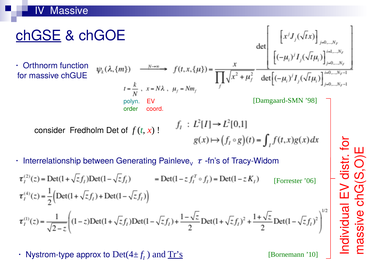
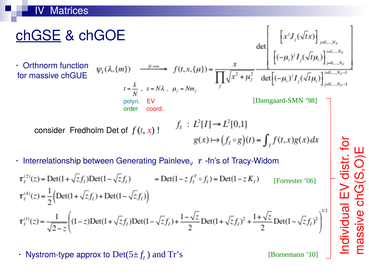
IV Massive: Massive -> Matrices (69, 11)
Det(4±: Det(4± -> Det(5± (125, 254)
Tr’s underline: present -> none (175, 254)
